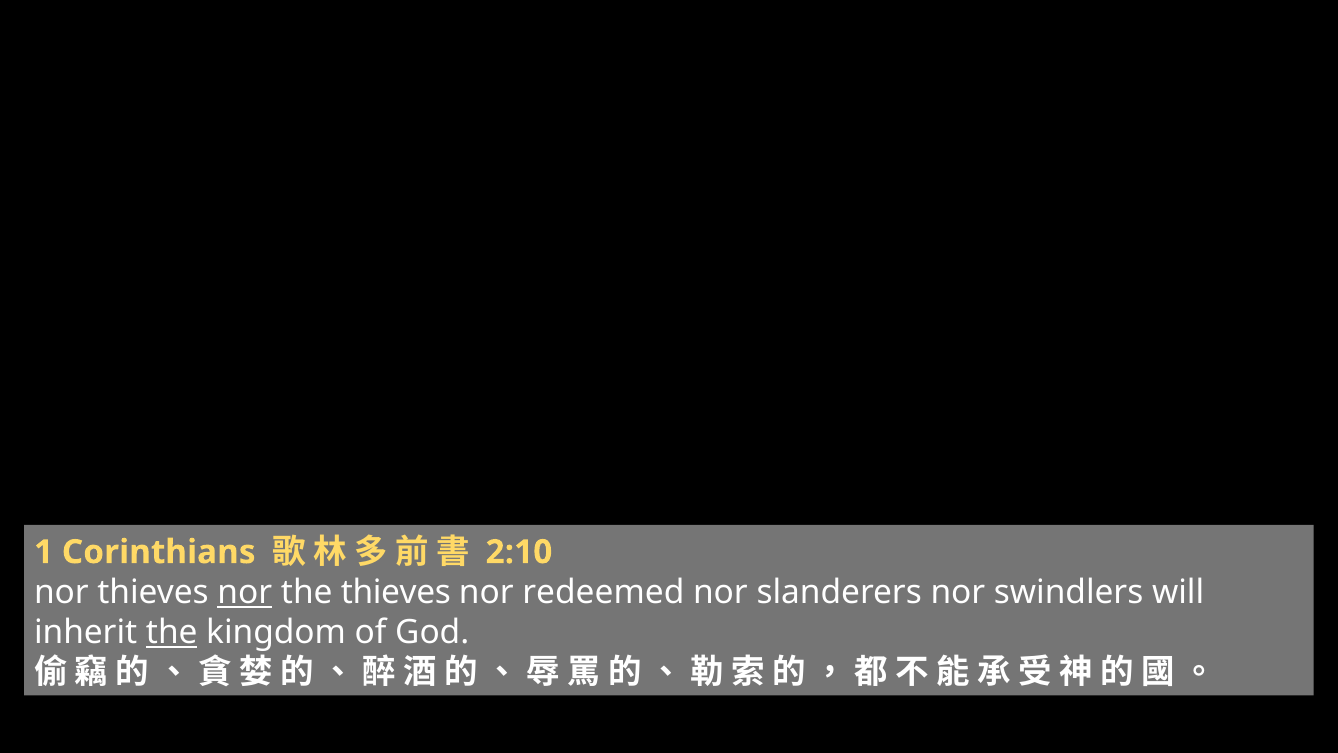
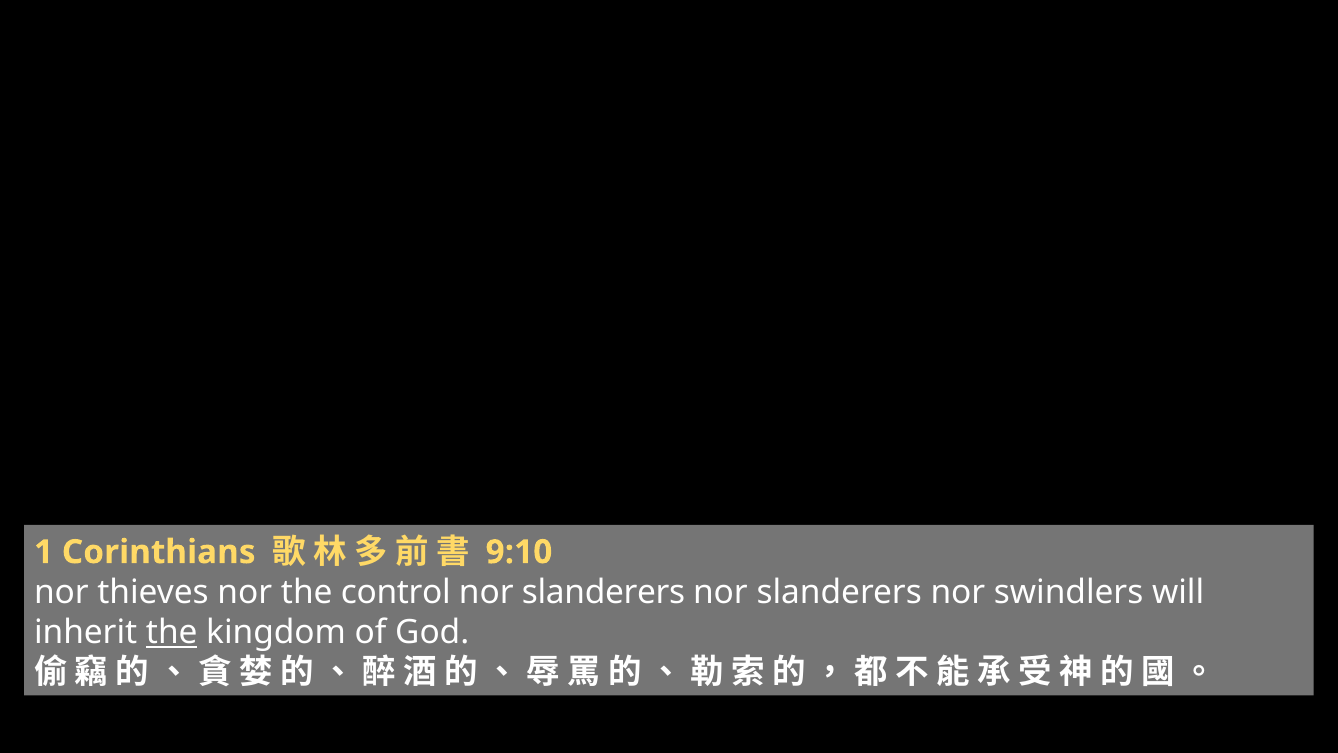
2:10: 2:10 -> 9:10 (519, 552)
nor underline: present -> none (245, 592)
the thieves: thieves -> control (396, 592)
redeemed: redeemed -> slanderers (604, 592)
